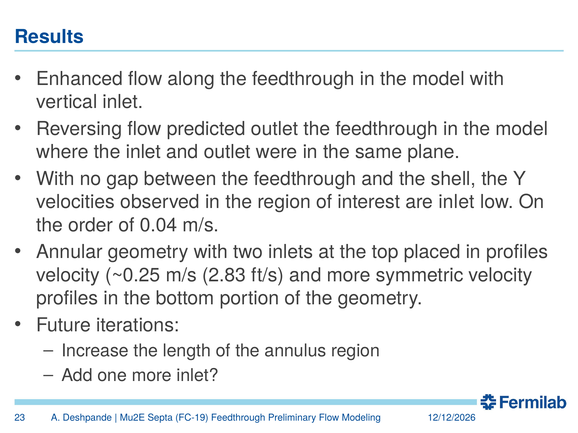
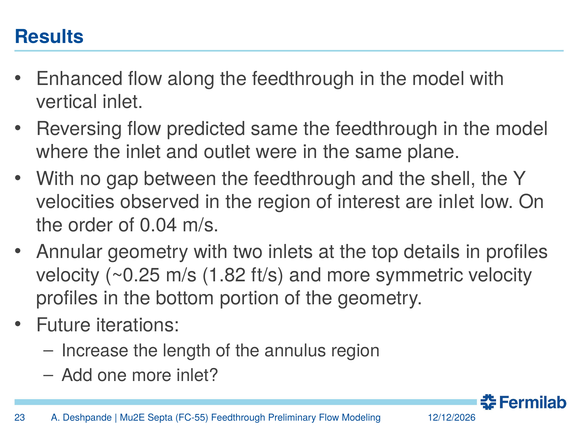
predicted outlet: outlet -> same (275, 129)
placed: placed -> details (432, 252)
2.83: 2.83 -> 1.82 (224, 275)
FC-19: FC-19 -> FC-55 (192, 418)
